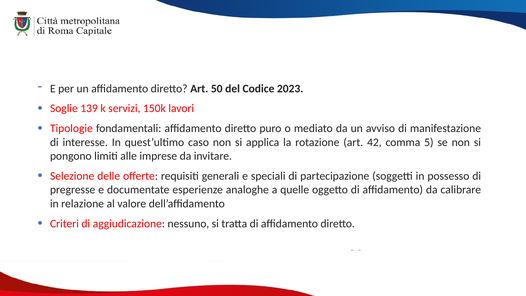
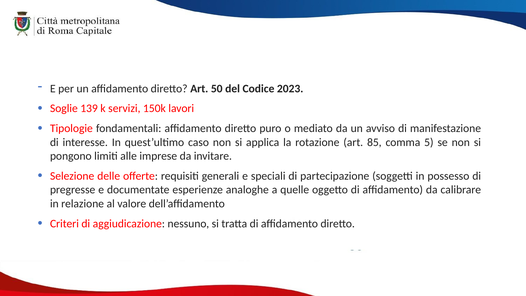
42: 42 -> 85 (374, 142)
